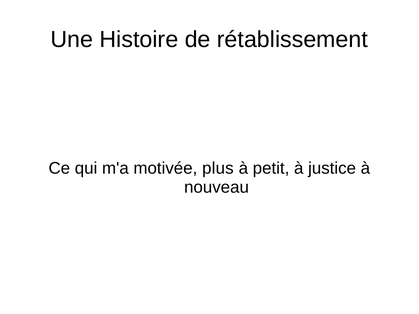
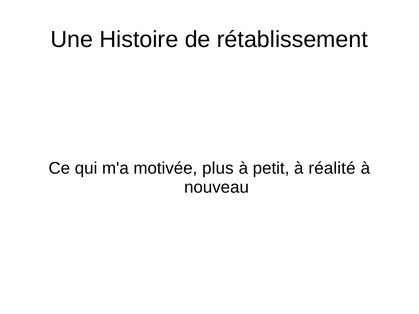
justice: justice -> réalité (332, 168)
